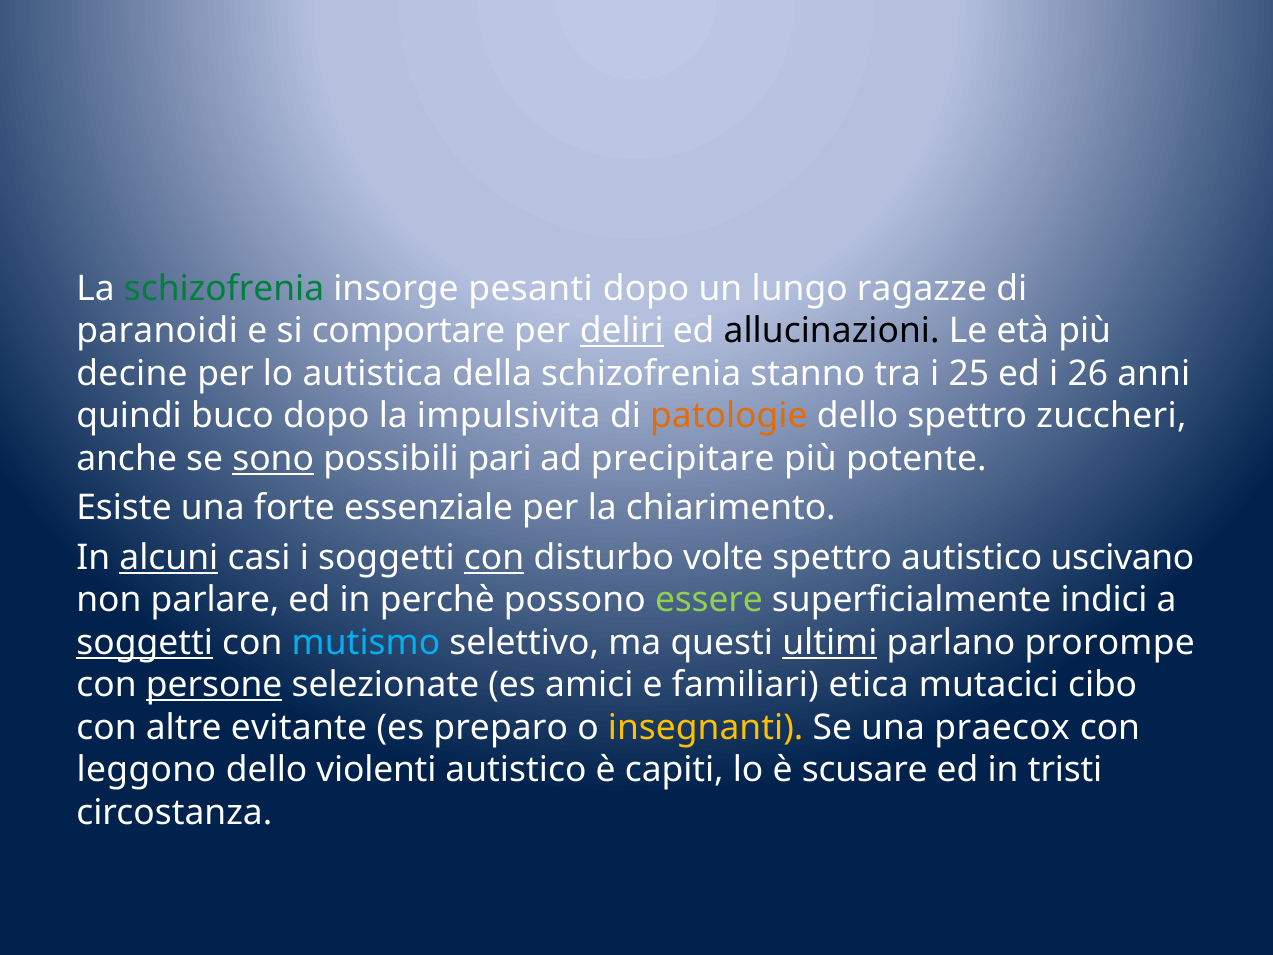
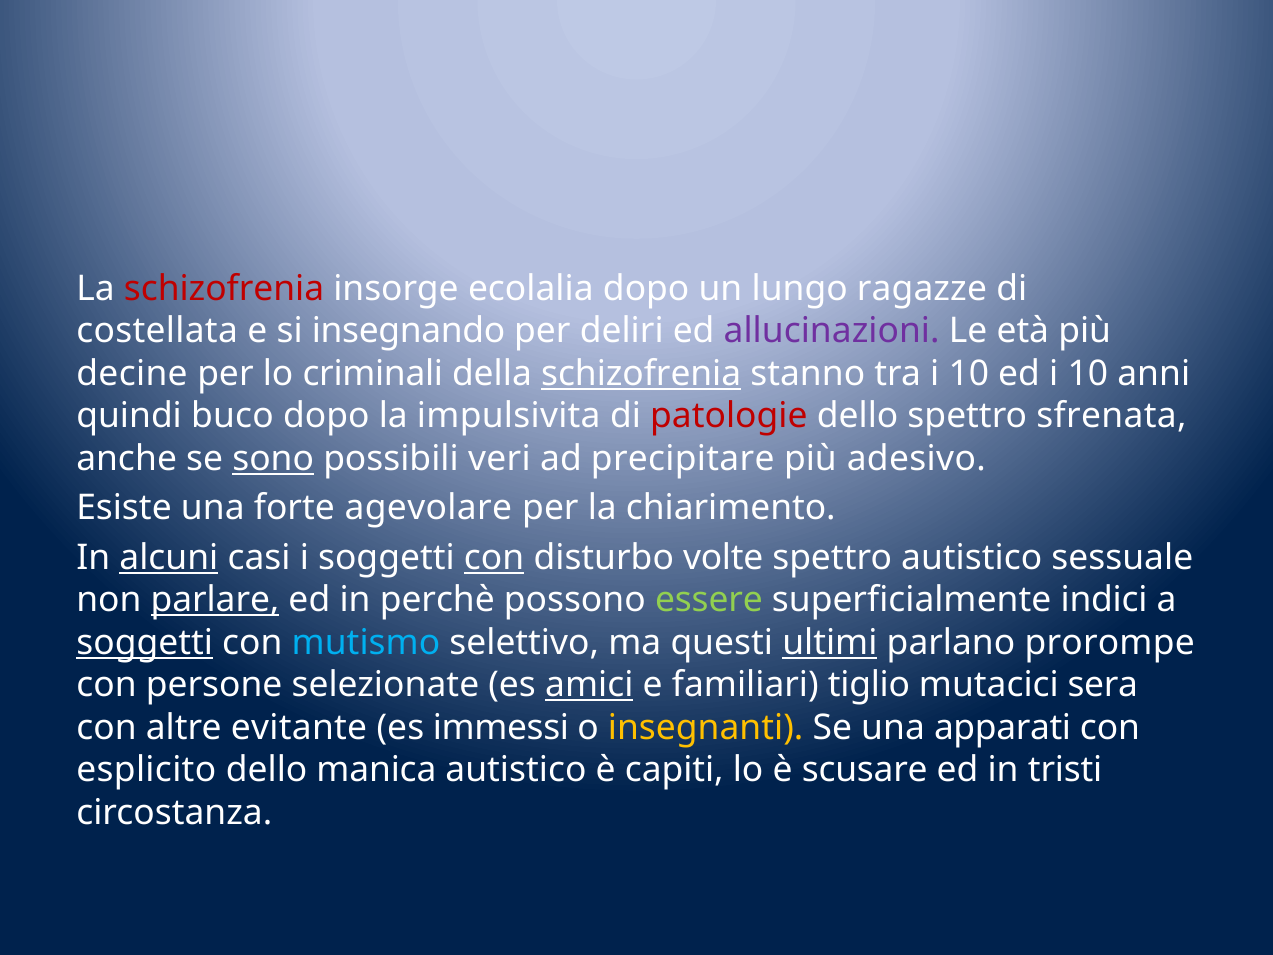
schizofrenia colour: green -> red (224, 289)
pesanti: pesanti -> ecolalia (531, 289)
paranoidi: paranoidi -> costellata (157, 331)
comportare: comportare -> insegnando (409, 331)
deliri underline: present -> none (622, 331)
allucinazioni colour: black -> purple (832, 331)
autistica: autistica -> criminali (373, 374)
schizofrenia underline: none -> present (641, 374)
tra i 25: 25 -> 10 (969, 374)
ed i 26: 26 -> 10 (1088, 374)
patologie colour: orange -> red (729, 416)
zuccheri: zuccheri -> sfrenata (1112, 416)
pari: pari -> veri (499, 458)
potente: potente -> adesivo (916, 458)
essenziale: essenziale -> agevolare (428, 508)
uscivano: uscivano -> sessuale (1122, 557)
parlare underline: none -> present (215, 600)
persone underline: present -> none (214, 685)
amici underline: none -> present (589, 685)
etica: etica -> tiglio (869, 685)
cibo: cibo -> sera (1103, 685)
preparo: preparo -> immessi (501, 727)
praecox: praecox -> apparati (1003, 727)
leggono: leggono -> esplicito (146, 770)
violenti: violenti -> manica (376, 770)
